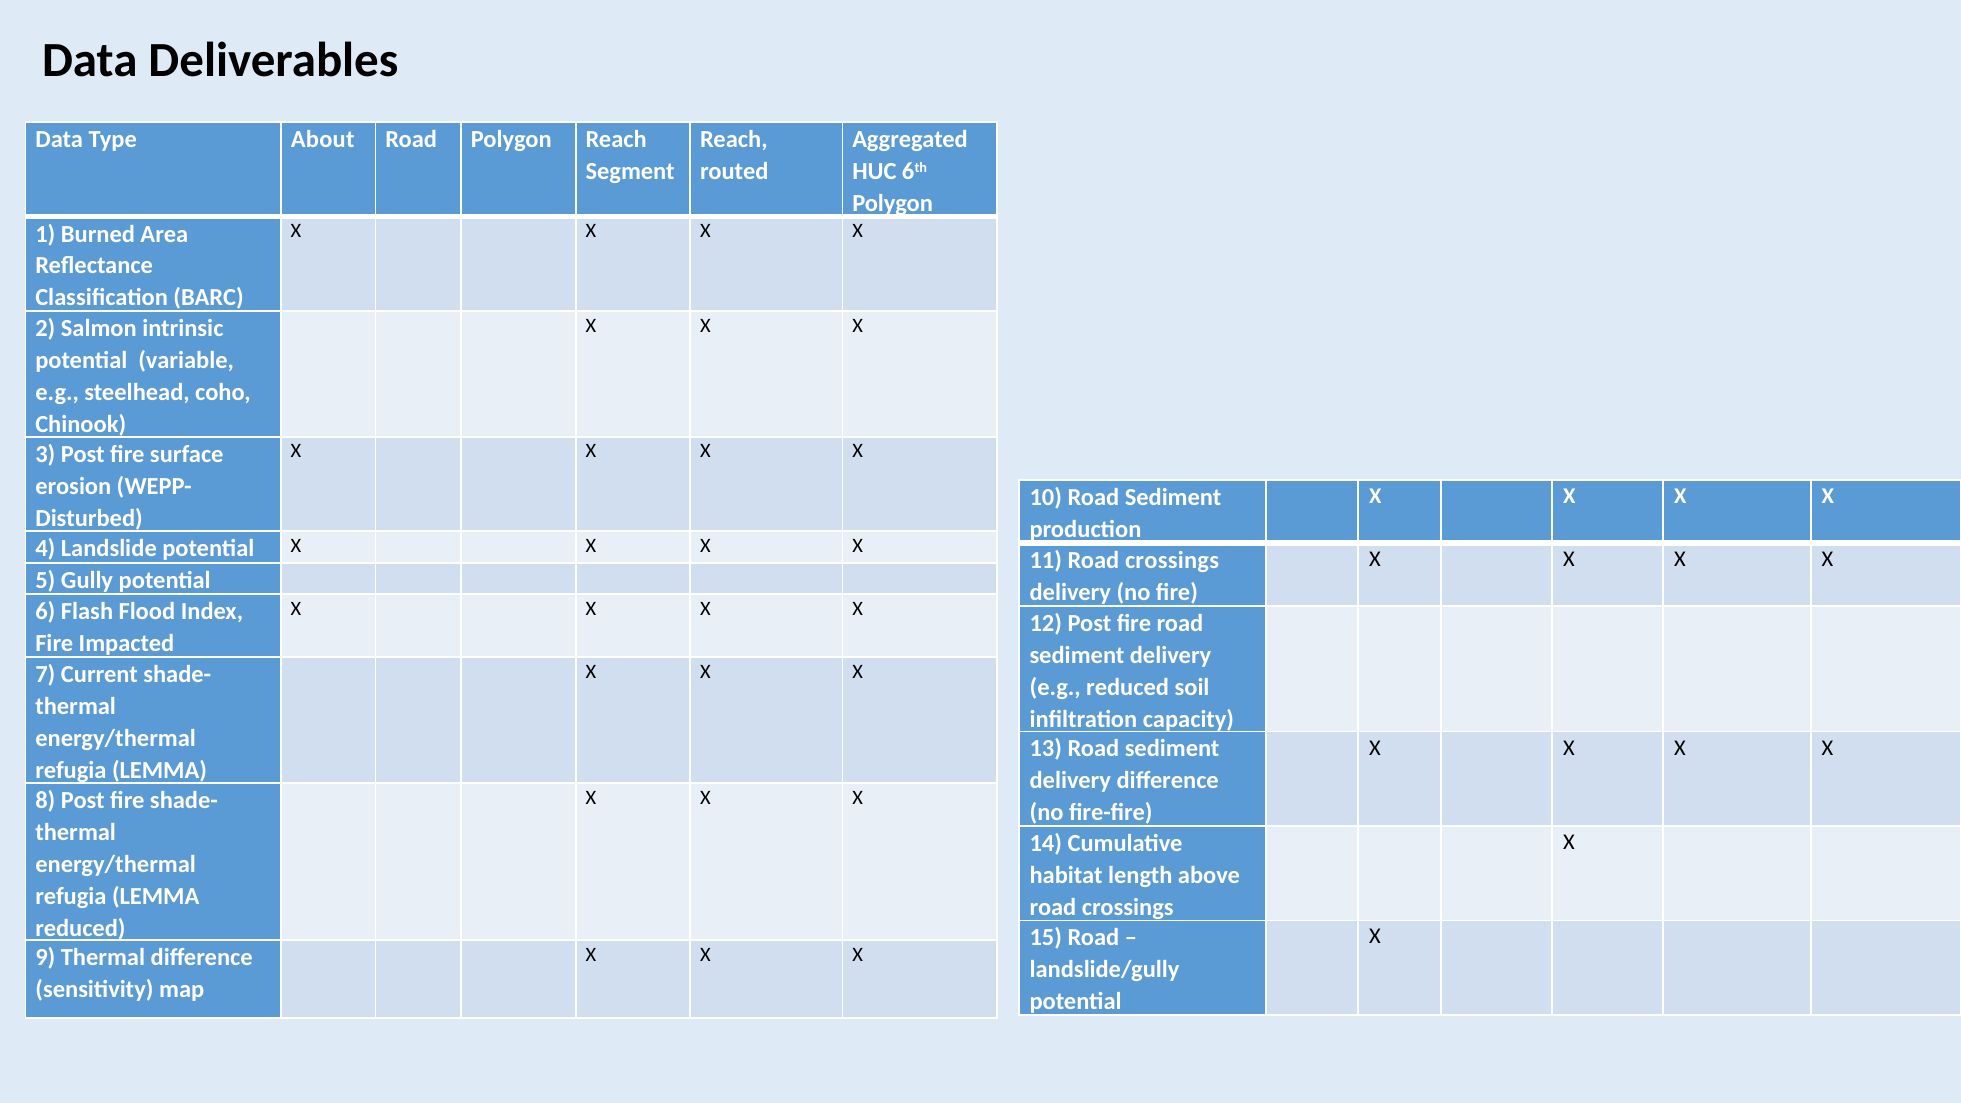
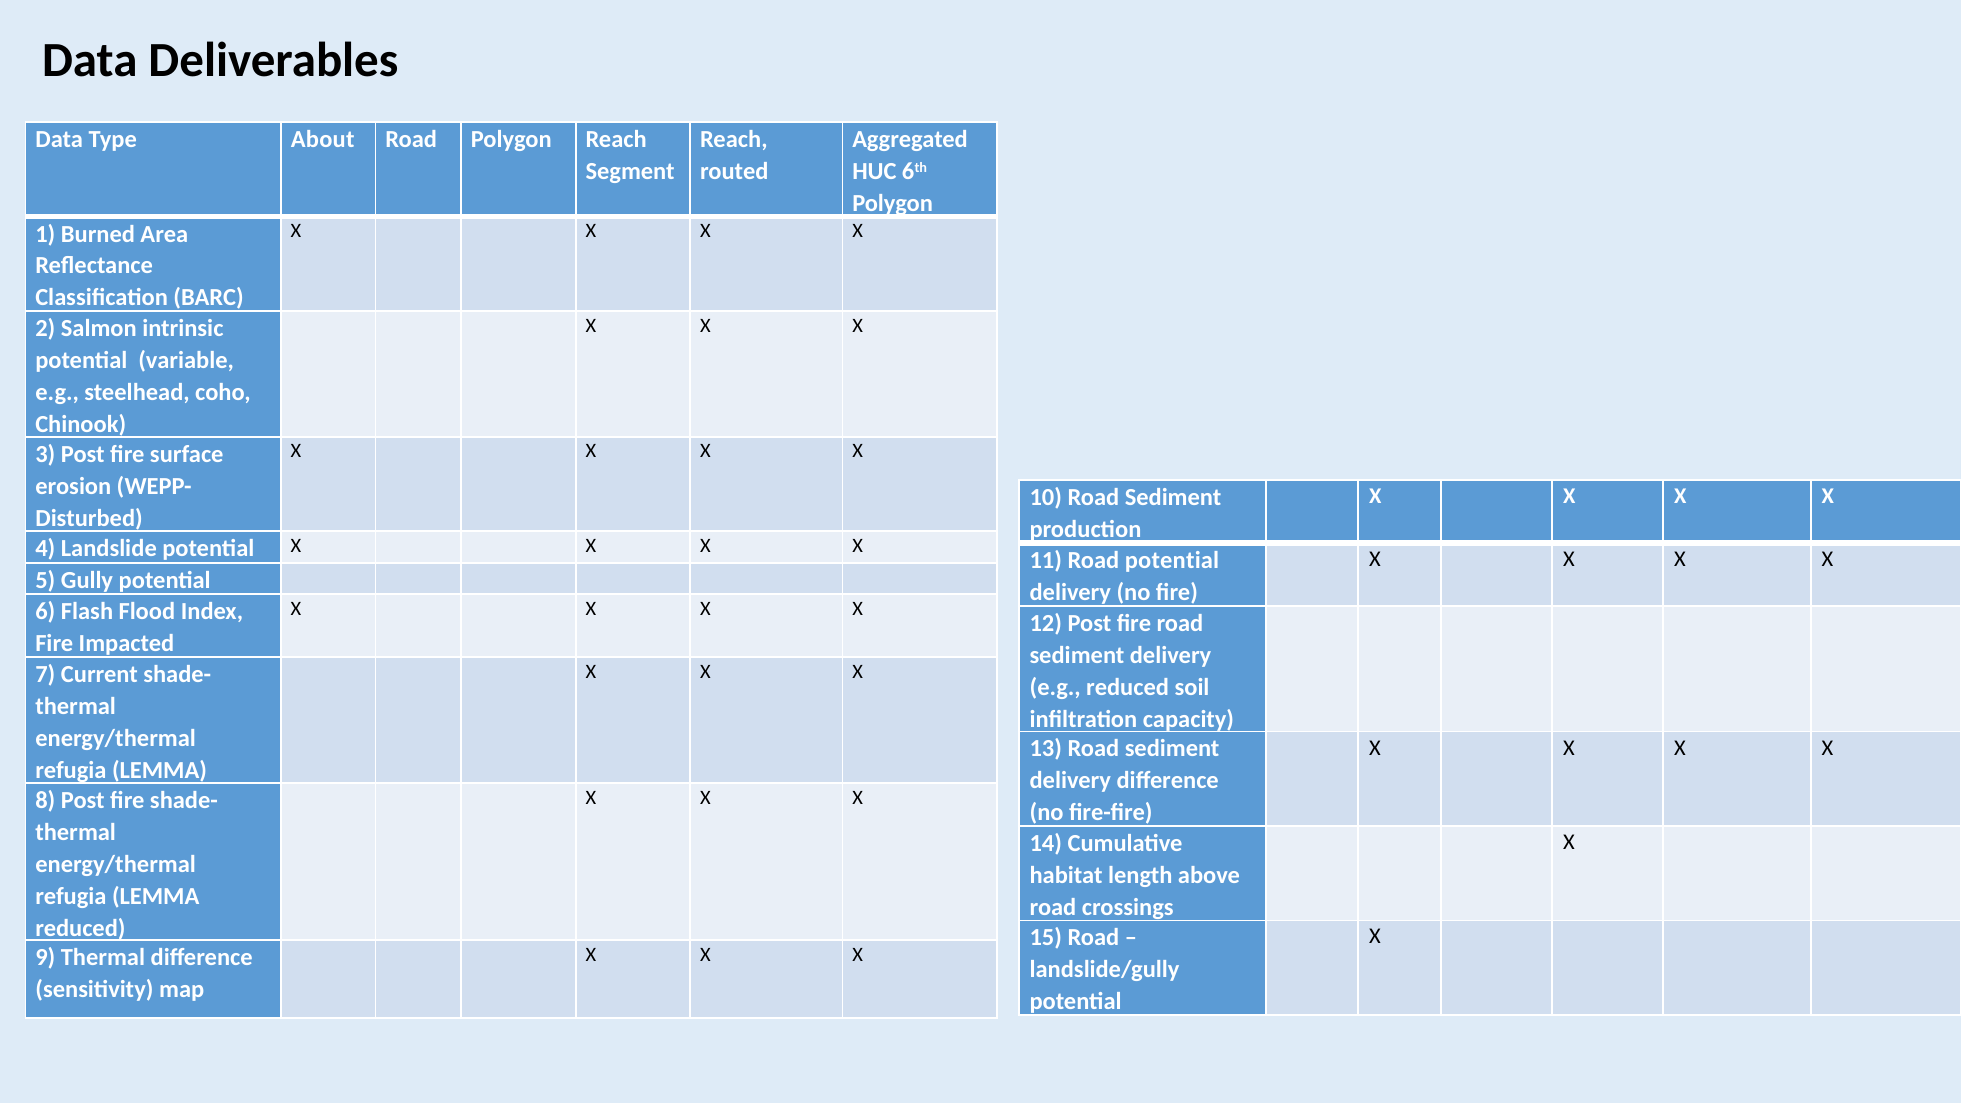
11 Road crossings: crossings -> potential (1172, 560)
